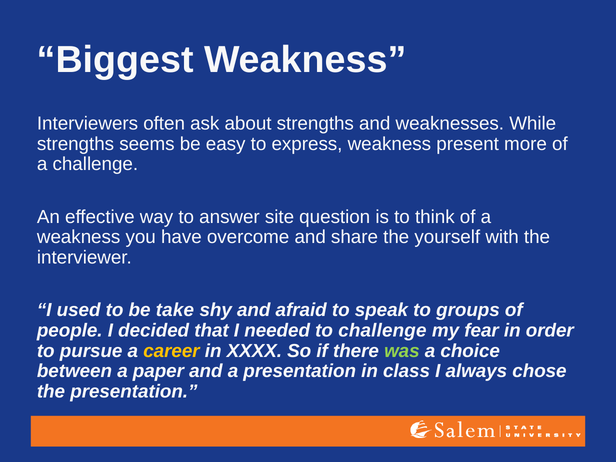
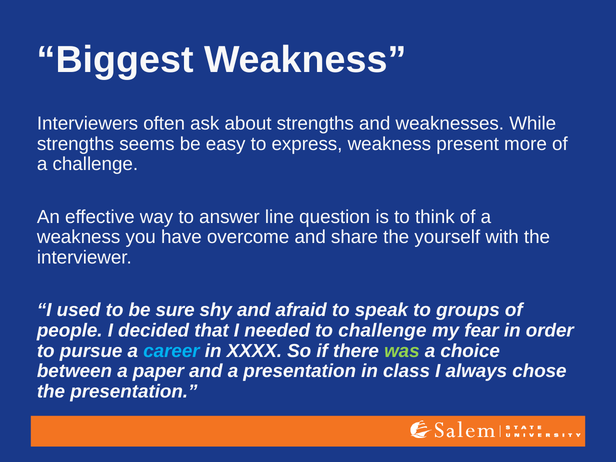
site: site -> line (280, 217)
take: take -> sure (175, 310)
career colour: yellow -> light blue (171, 351)
